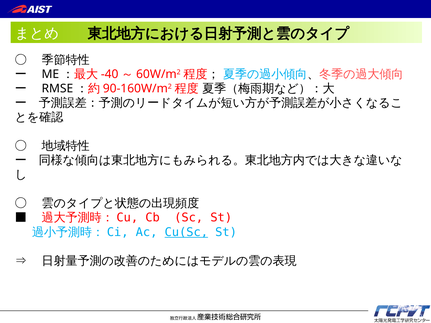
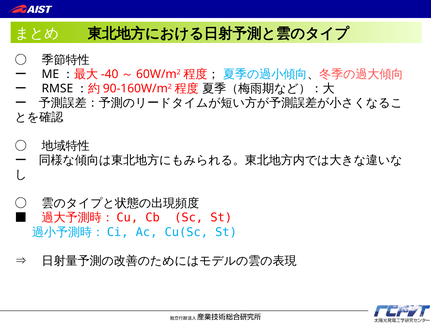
Cu(Sc underline: present -> none (186, 232)
